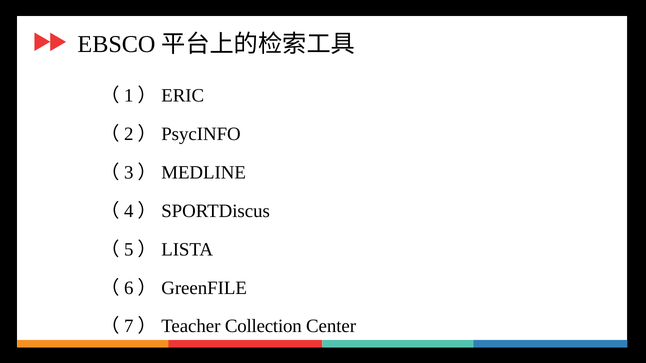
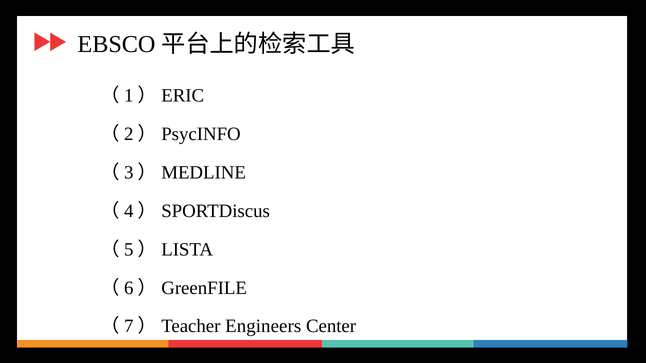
Collection: Collection -> Engineers (263, 327)
